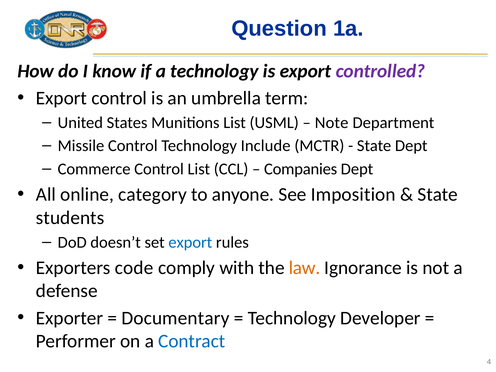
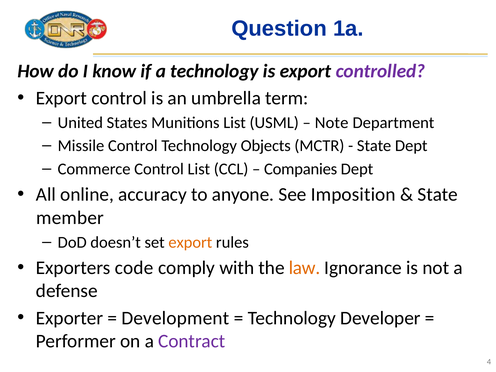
Include: Include -> Objects (266, 146)
category: category -> accuracy (152, 194)
students: students -> member (70, 218)
export colour: blue -> orange (190, 242)
Documentary: Documentary -> Development (175, 318)
Contract colour: blue -> purple (192, 341)
